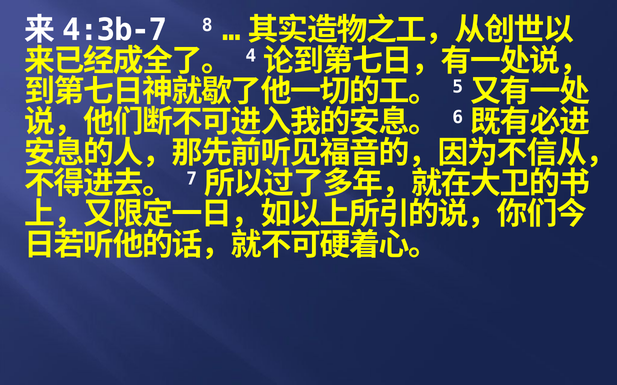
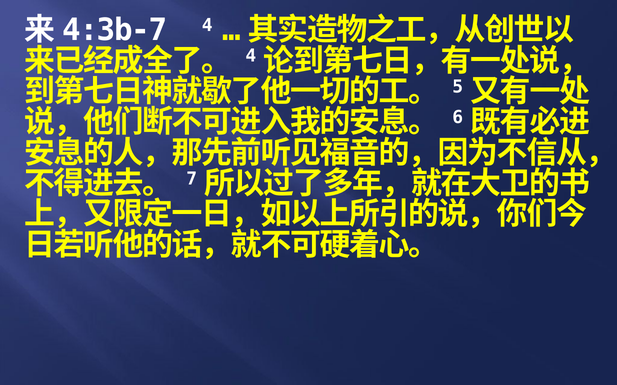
8: 8 -> 4 (207, 25)
